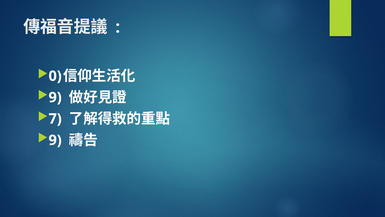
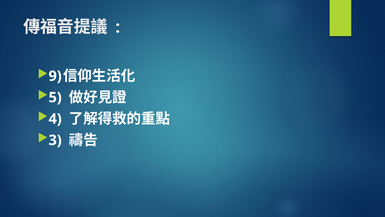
0: 0 -> 9 (55, 76)
9: 9 -> 5 (55, 97)
7: 7 -> 4 (55, 119)
9: 9 -> 3 (55, 140)
